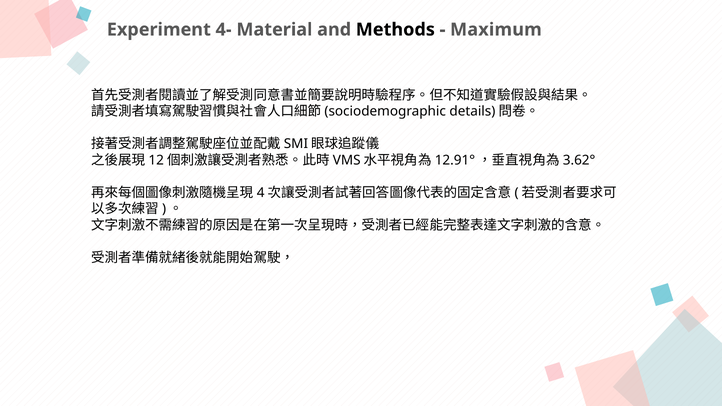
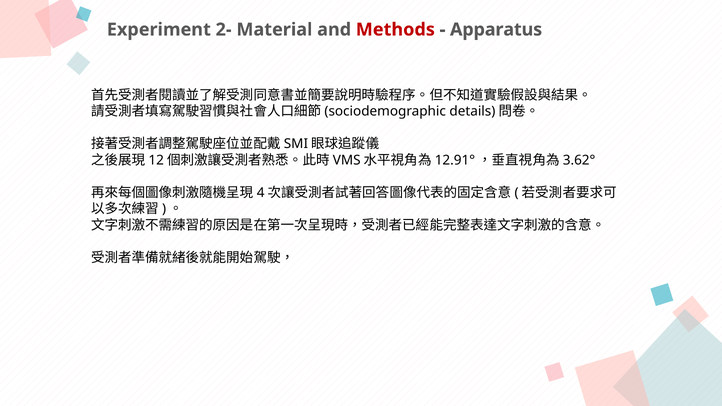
4-: 4- -> 2- (224, 30)
Methods colour: black -> red (395, 30)
Maximum: Maximum -> Apparatus (496, 30)
